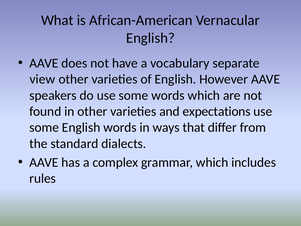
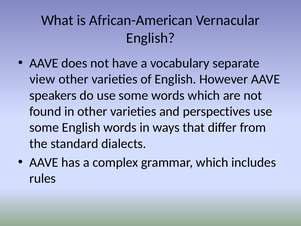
expectations: expectations -> perspectives (217, 111)
